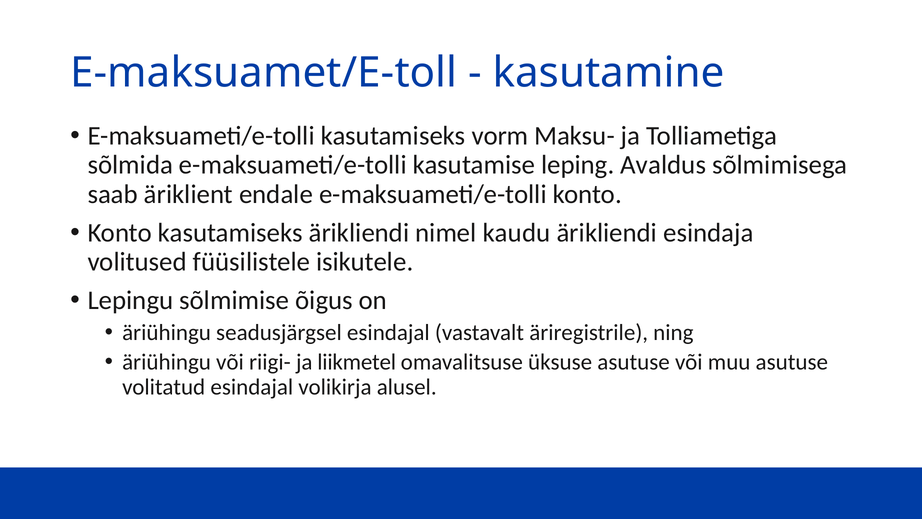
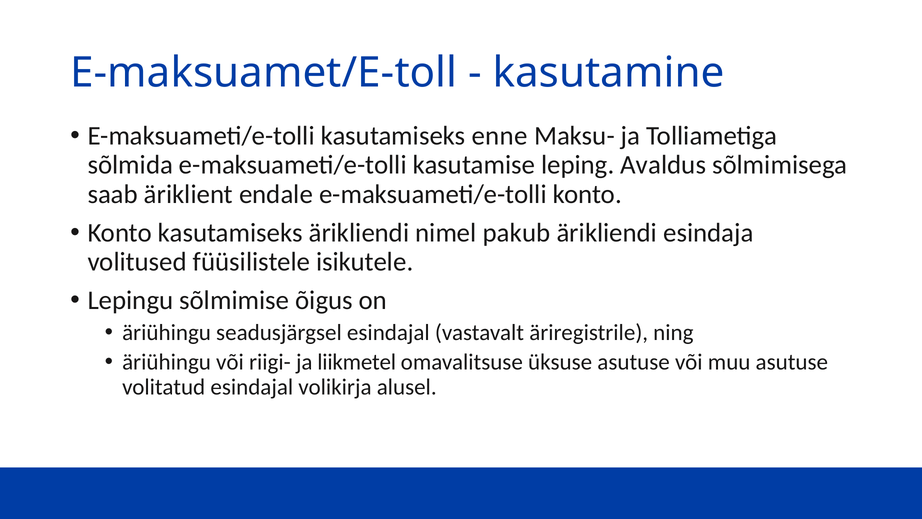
vorm: vorm -> enne (500, 136)
kaudu: kaudu -> pakub (517, 233)
